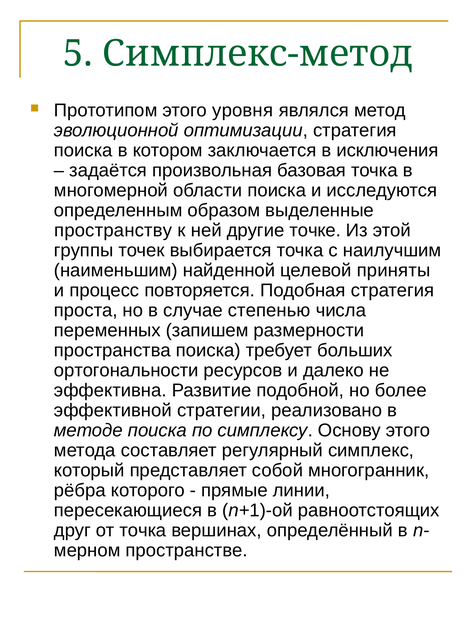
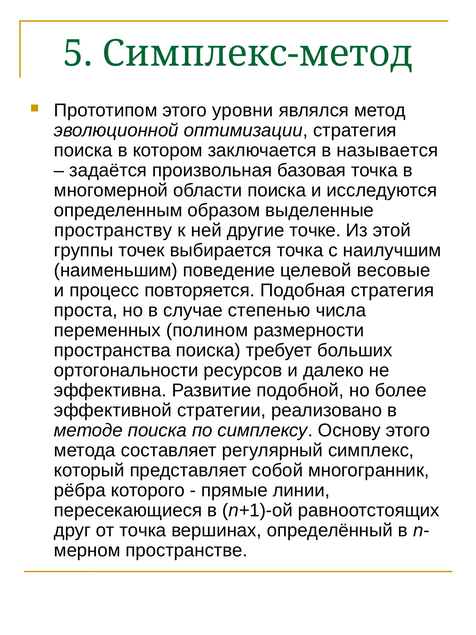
уровня: уровня -> уровни (243, 110)
исключения: исключения -> называется (387, 150)
найденной: найденной -> поведение (229, 270)
приняты: приняты -> весовые (394, 270)
запишем: запишем -> полином (207, 330)
